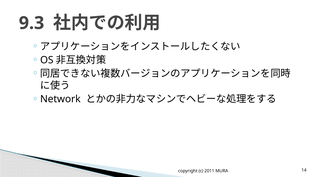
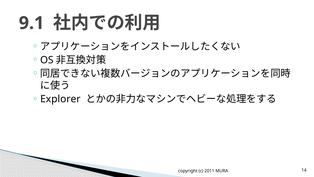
9.3: 9.3 -> 9.1 (32, 23)
Network: Network -> Explorer (60, 99)
